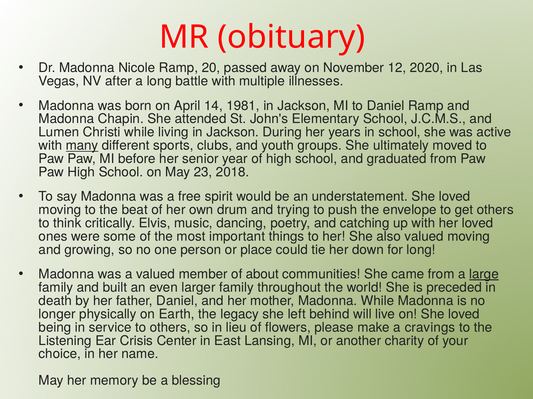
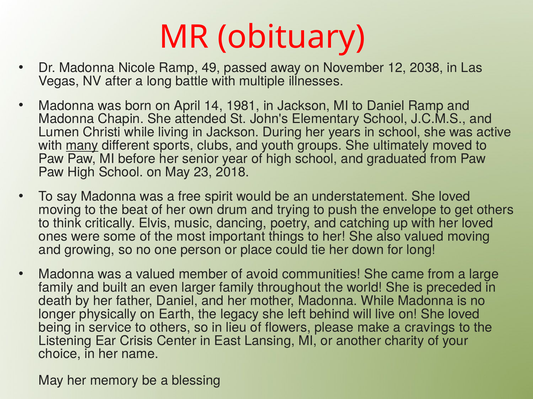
20: 20 -> 49 (211, 68)
2020: 2020 -> 2038 (427, 68)
about: about -> avoid (262, 275)
large underline: present -> none (484, 275)
